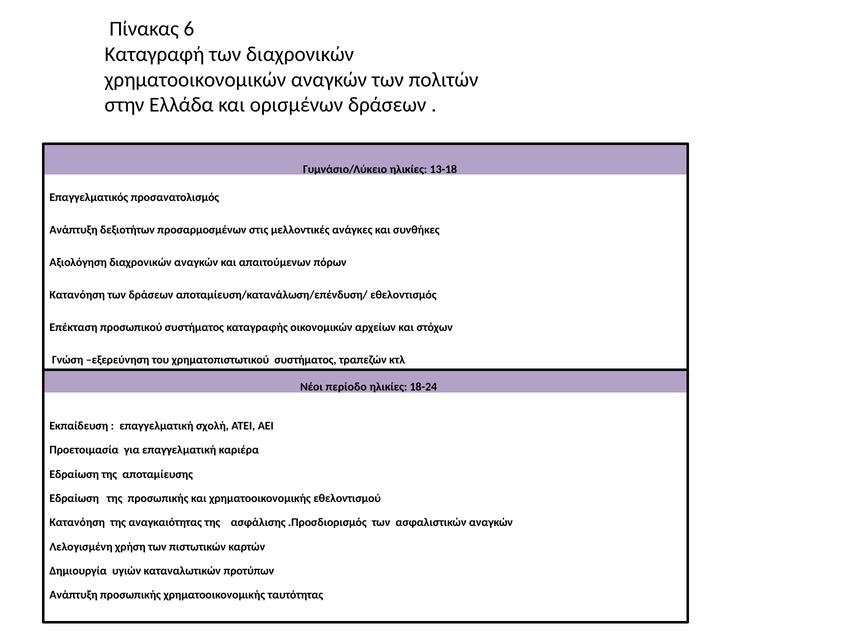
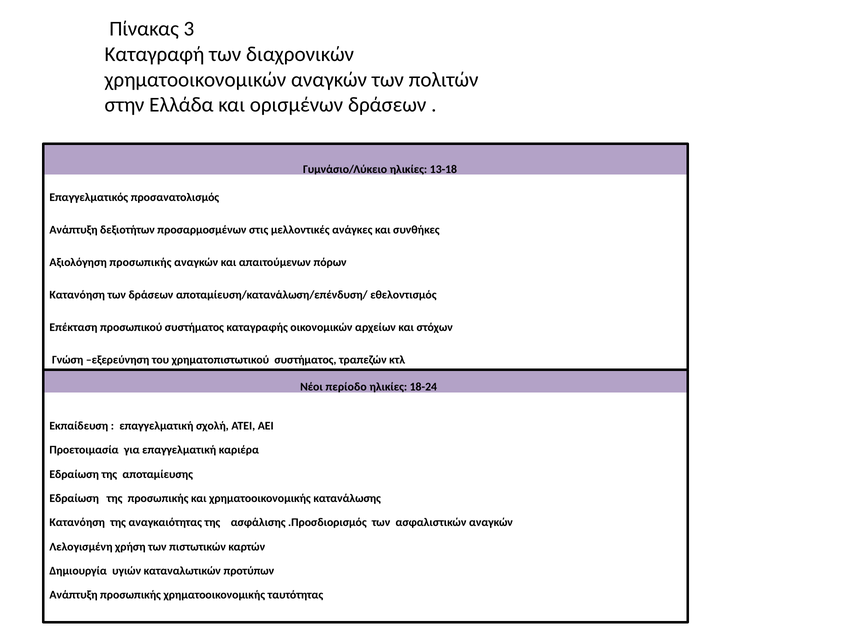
6: 6 -> 3 (189, 29)
Αξιολόγηση διαχρονικών: διαχρονικών -> προσωπικής (140, 262)
εθελοντισμού: εθελοντισμού -> κατανάλωσης (347, 498)
